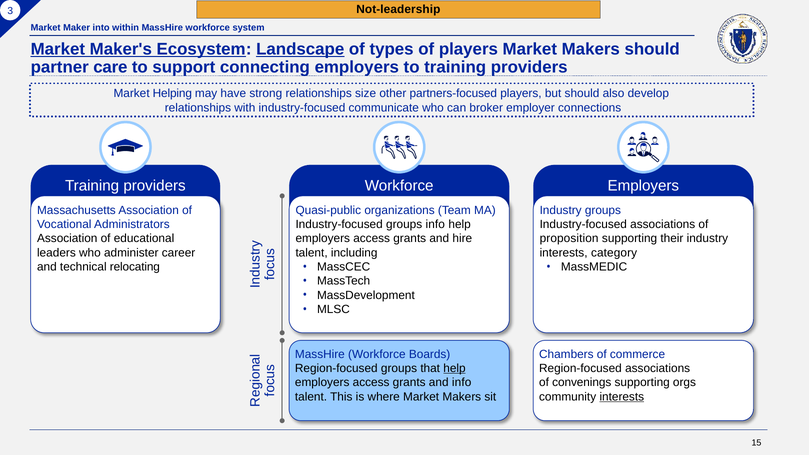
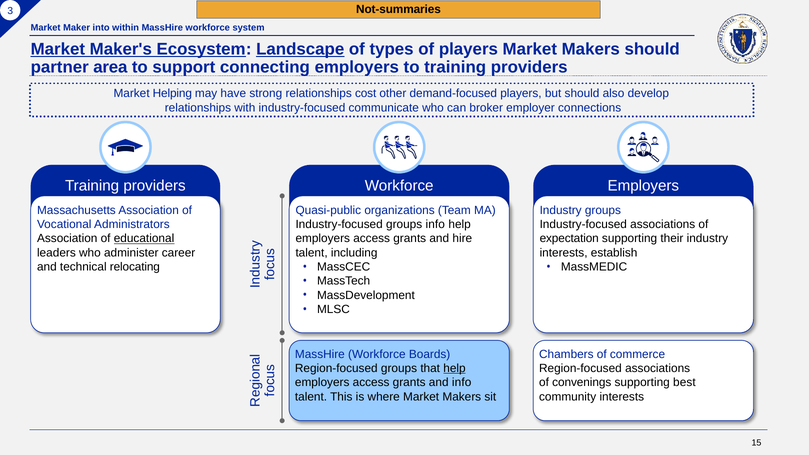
Not-leadership: Not-leadership -> Not-summaries (398, 10)
care: care -> area (110, 67)
size: size -> cost (366, 94)
partners-focused: partners-focused -> demand-focused (453, 94)
educational underline: none -> present (144, 239)
proposition: proposition -> expectation (569, 239)
category: category -> establish (614, 253)
orgs: orgs -> best (684, 383)
interests underline: present -> none (622, 397)
